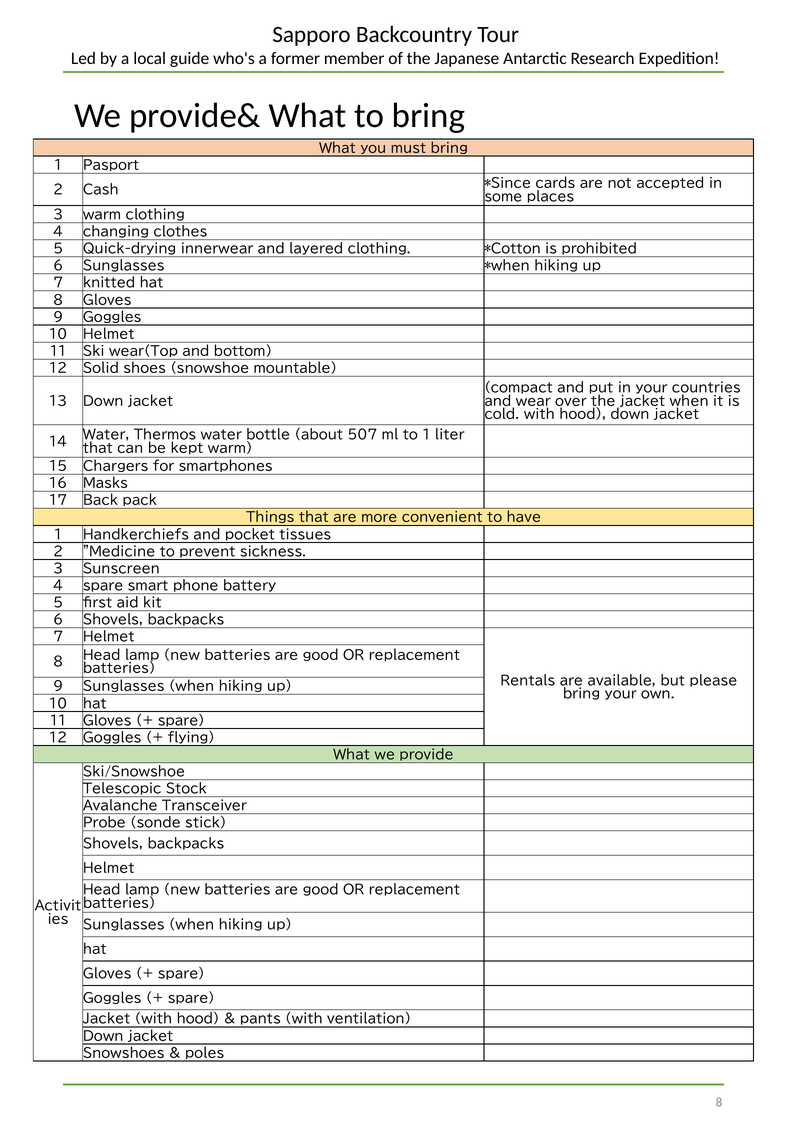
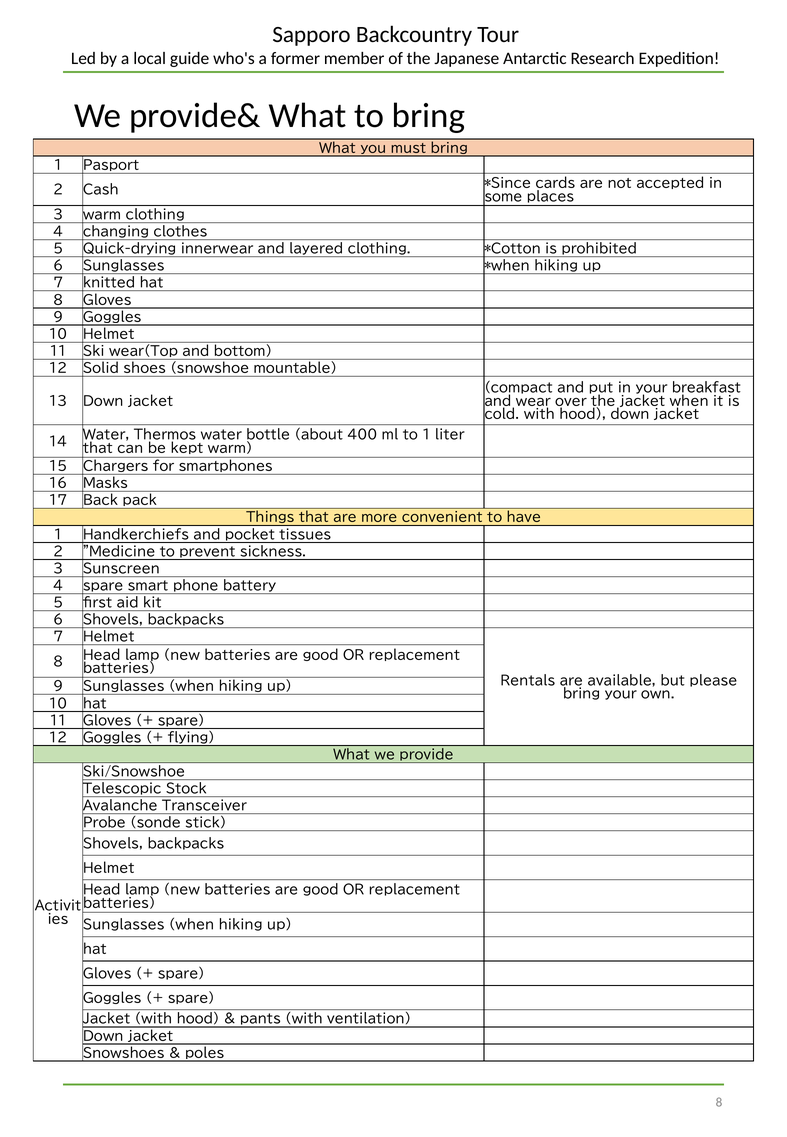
countries: countries -> breakfast (706, 388)
507: 507 -> 400 (362, 435)
